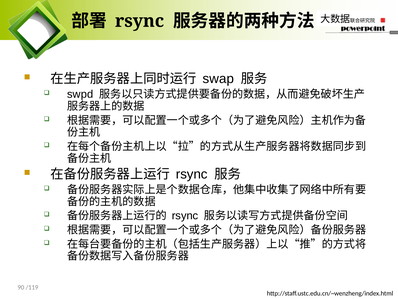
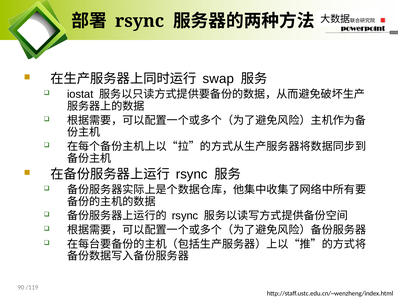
swpd: swpd -> iostat (80, 94)
